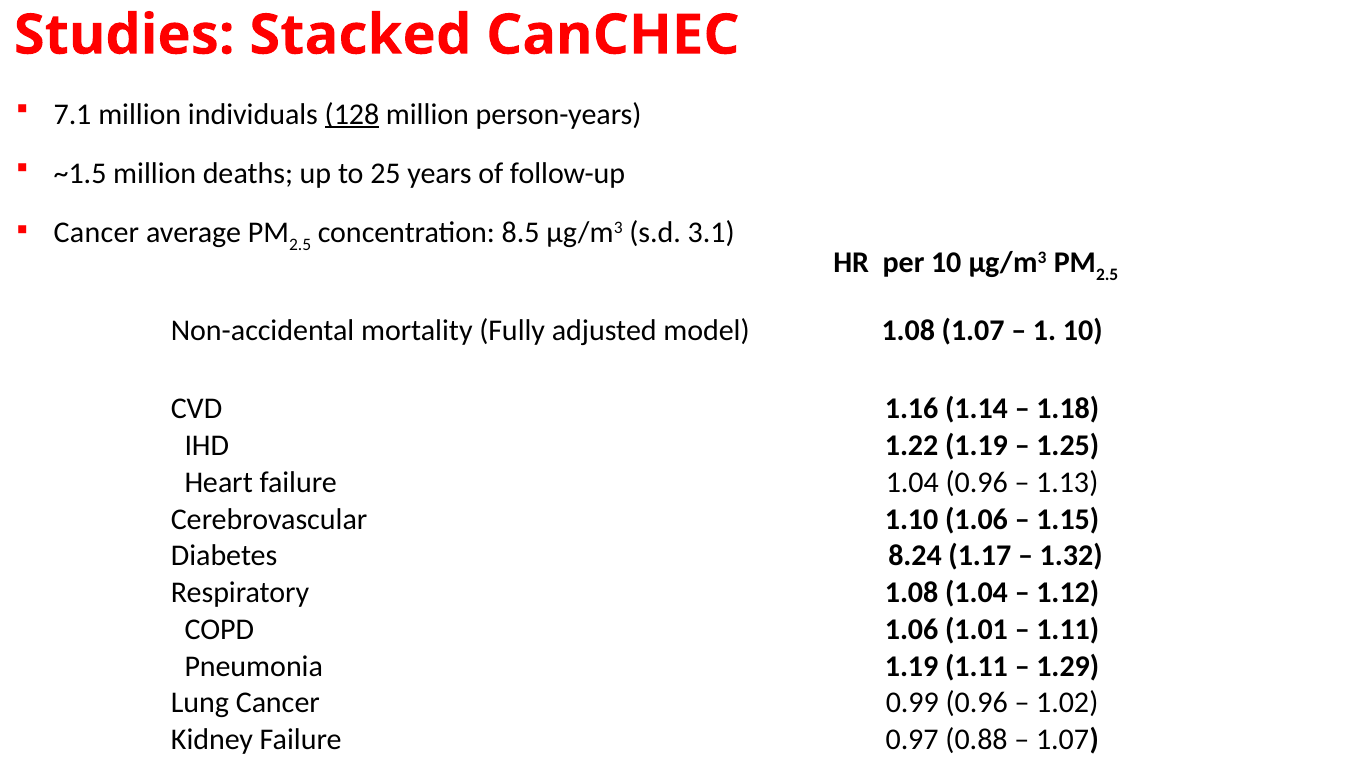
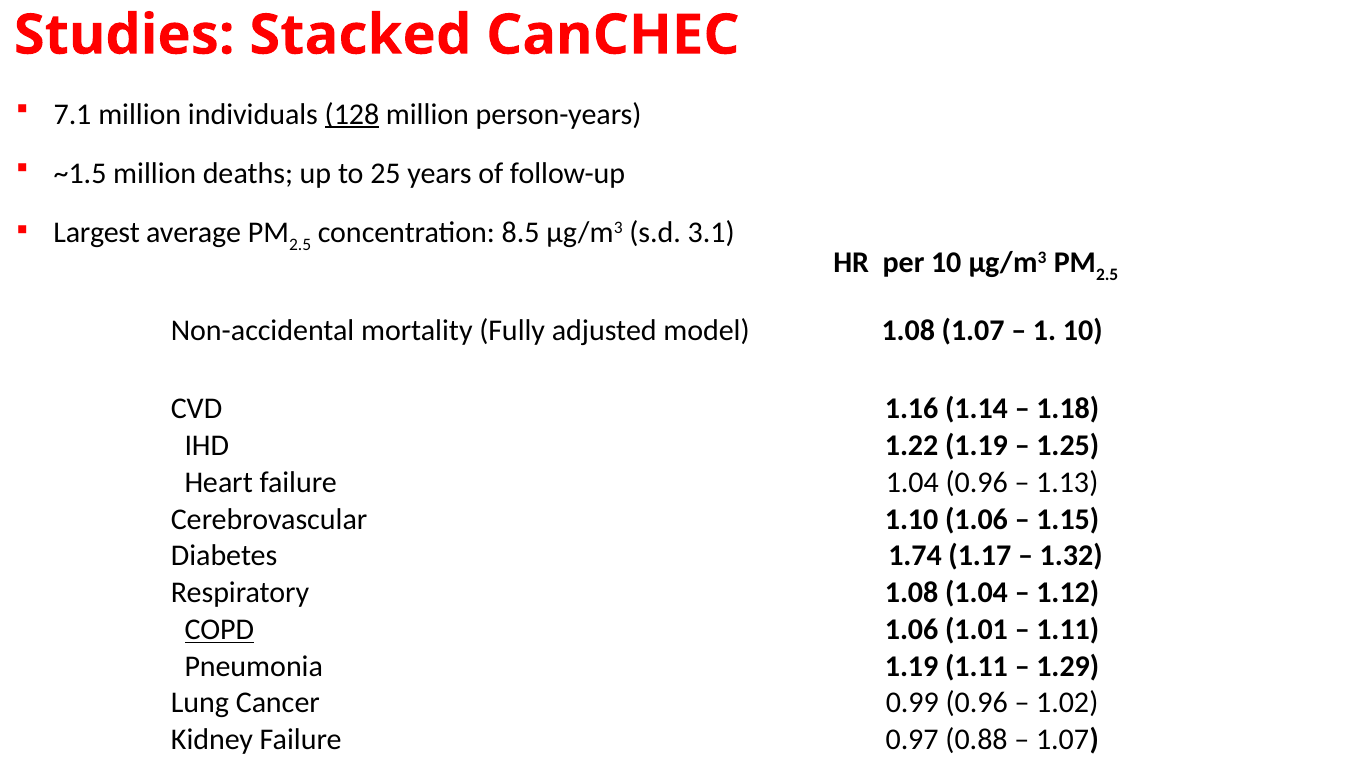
Cancer: Cancer -> Largest (97, 233)
8.24: 8.24 -> 1.74 (915, 556)
COPD underline: none -> present (219, 630)
